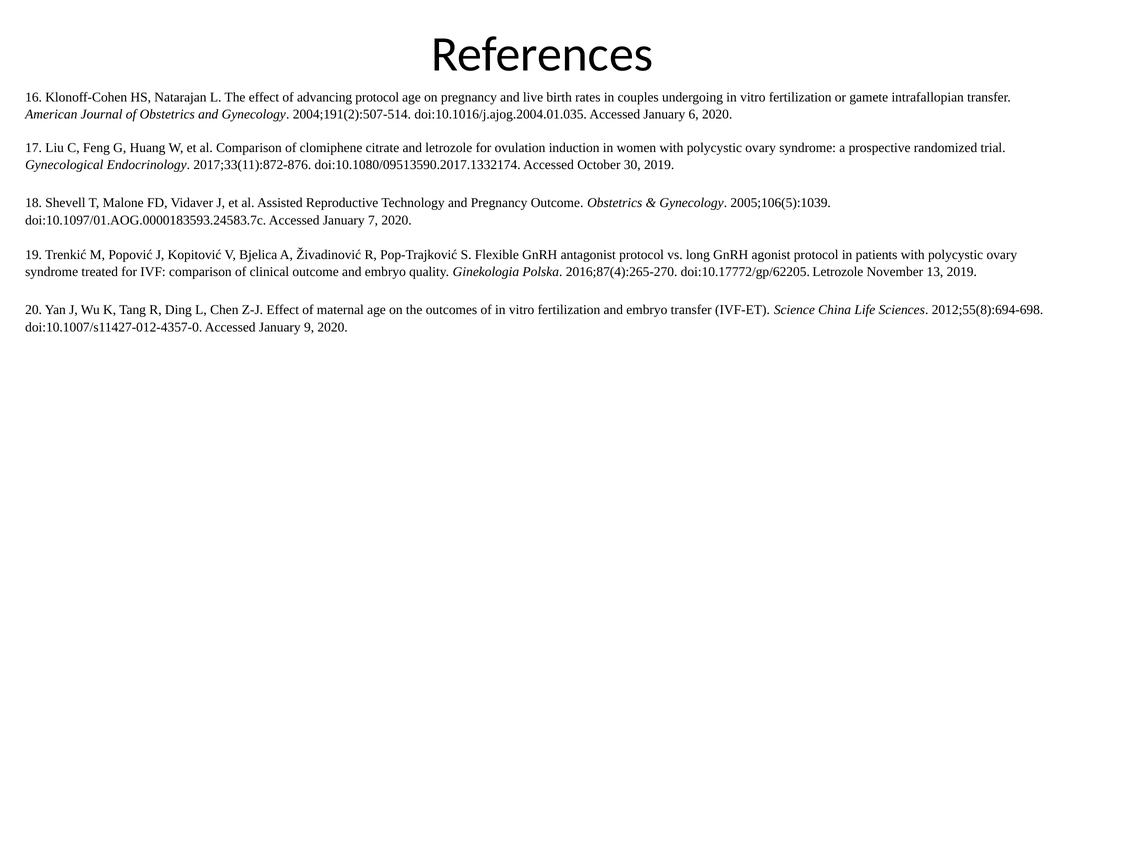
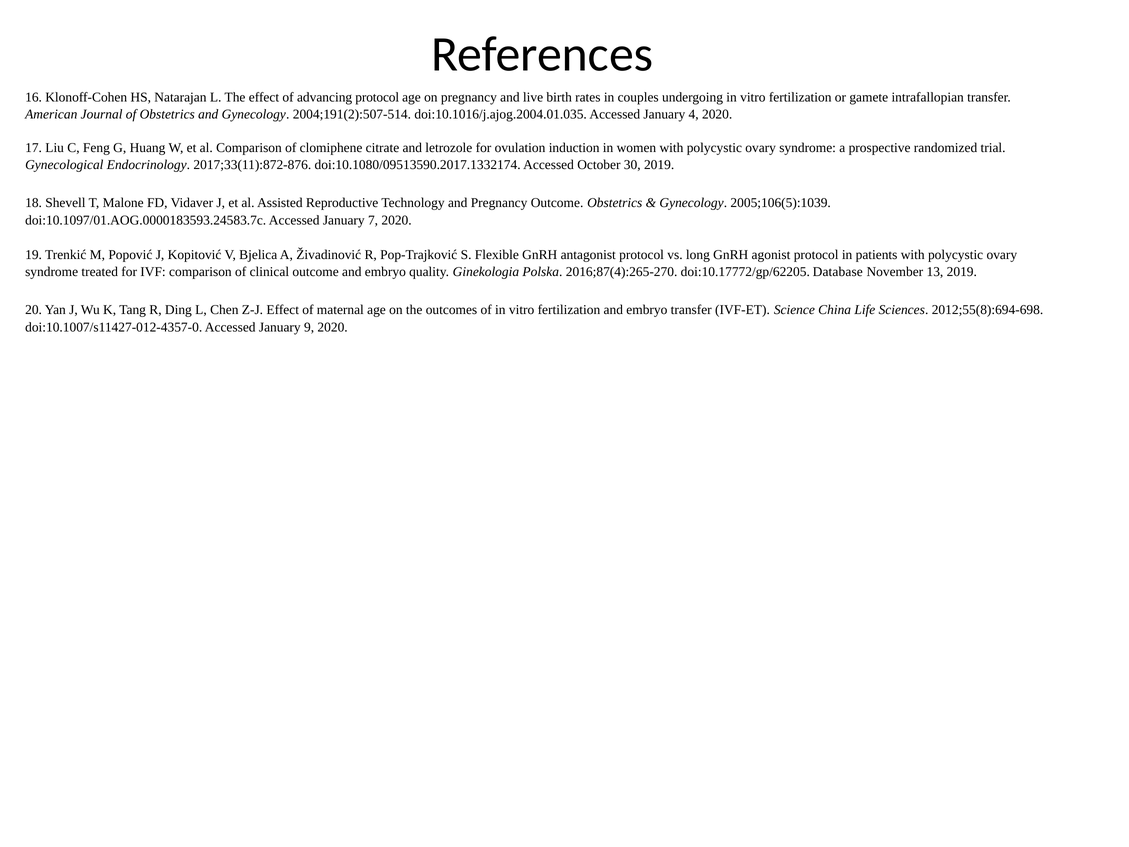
6: 6 -> 4 (694, 114)
doi:10.17772/gp/62205 Letrozole: Letrozole -> Database (838, 272)
